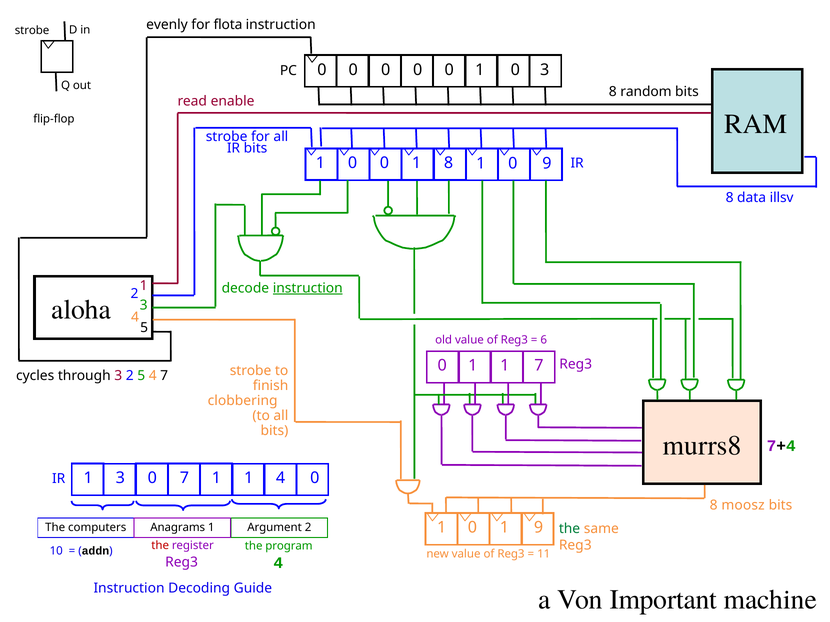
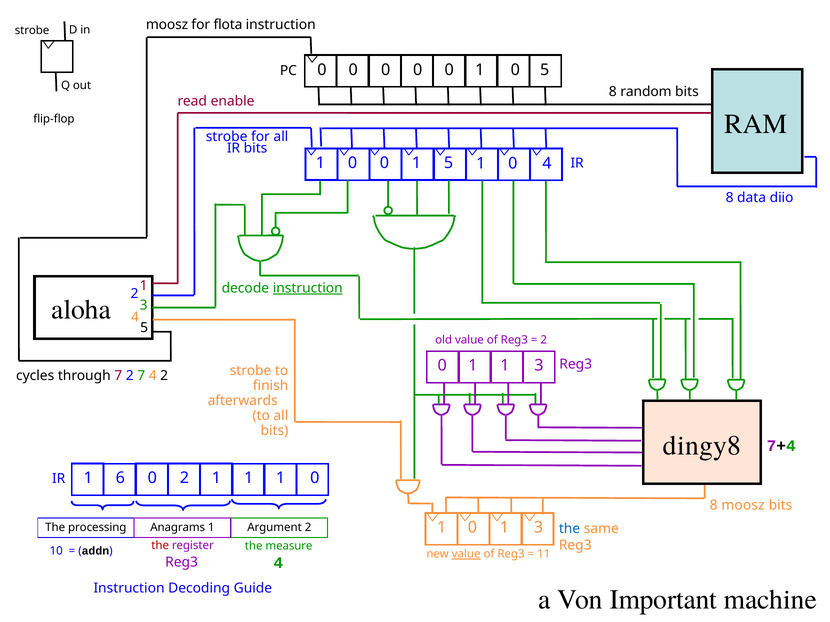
evenly: evenly -> moosz (167, 25)
3: 3 -> 5 (545, 70)
0 1 8: 8 -> 5 (449, 163)
0 9: 9 -> 4 (547, 163)
illsv: illsv -> diio (782, 198)
6: 6 -> 2 (544, 340)
1 1 7: 7 -> 3 (539, 366)
through 3: 3 -> 7 (118, 376)
2 5: 5 -> 7 (141, 376)
4 7: 7 -> 2 (164, 376)
clobbering: clobbering -> afterwards (243, 401)
murrs8: murrs8 -> dingy8 (702, 446)
3: 3 -> 6 (120, 478)
0 7: 7 -> 2 (184, 478)
1 1 4: 4 -> 1 (281, 478)
0 1 9: 9 -> 3 (539, 528)
computers: computers -> processing (97, 528)
the colour: green -> blue (570, 529)
program: program -> measure (289, 547)
value underline: none -> present (466, 555)
